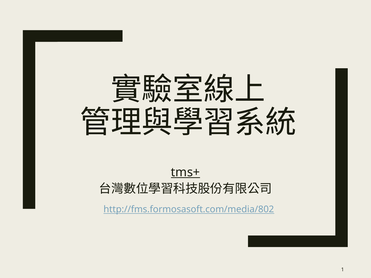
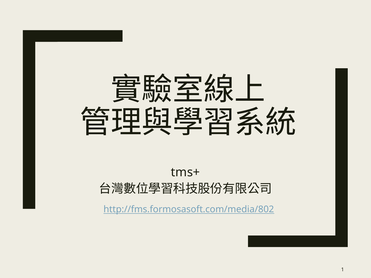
tms+ underline: present -> none (186, 172)
